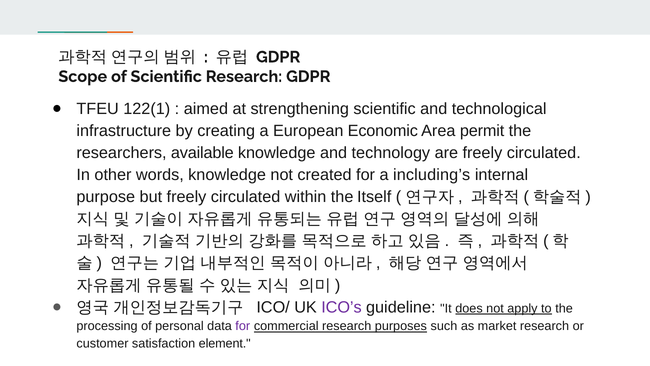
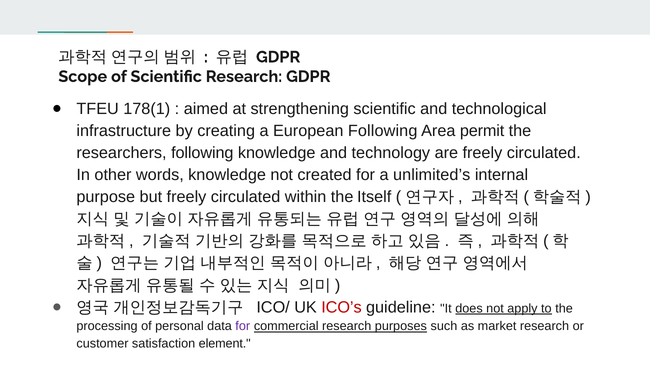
122(1: 122(1 -> 178(1 (147, 109)
European Economic: Economic -> Following (383, 131)
researchers available: available -> following (202, 153)
including’s: including’s -> unlimited’s (432, 175)
ICO’s colour: purple -> red (341, 307)
